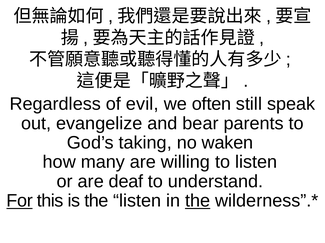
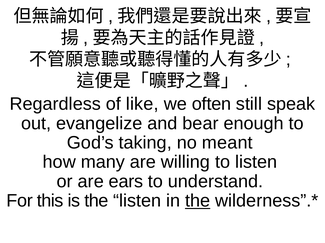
evil: evil -> like (142, 104)
parents: parents -> enough (254, 124)
waken: waken -> meant (227, 143)
deaf: deaf -> ears (126, 182)
For underline: present -> none (20, 201)
